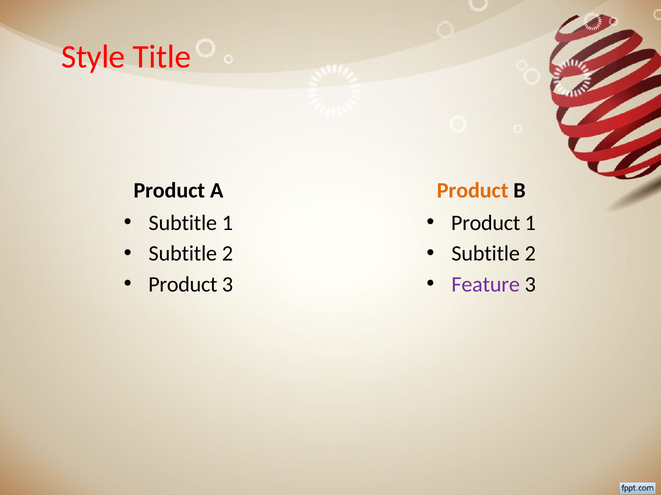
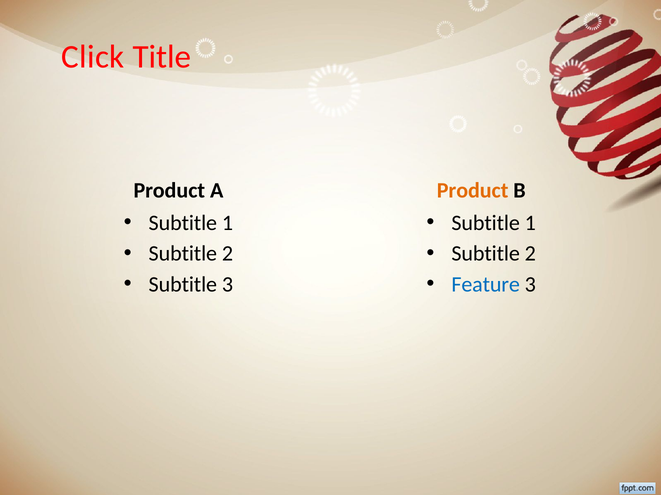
Style: Style -> Click (93, 57)
Product: Product -> Subtitle (486, 223)
Product: Product -> Subtitle (183, 285)
Feature colour: purple -> blue (486, 285)
